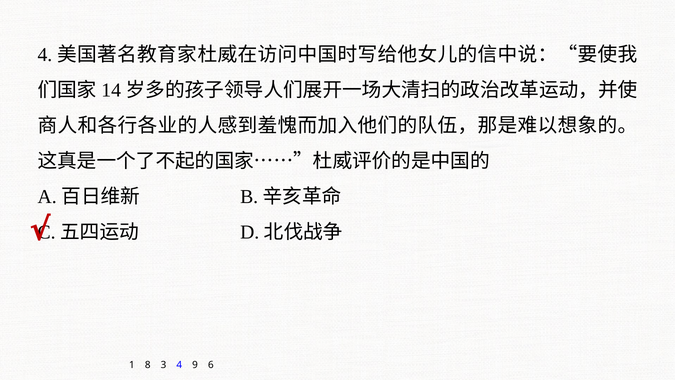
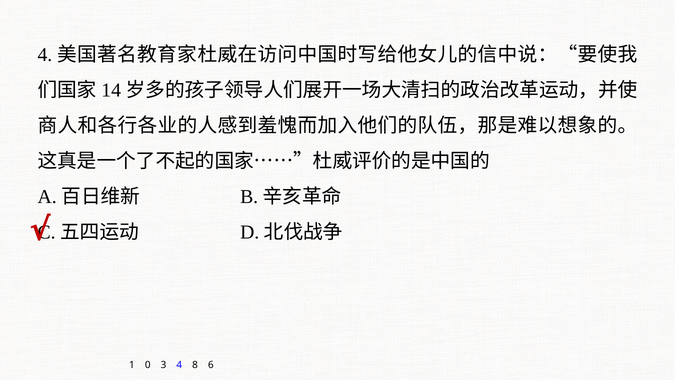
8: 8 -> 0 (148, 365)
9: 9 -> 8 (195, 365)
